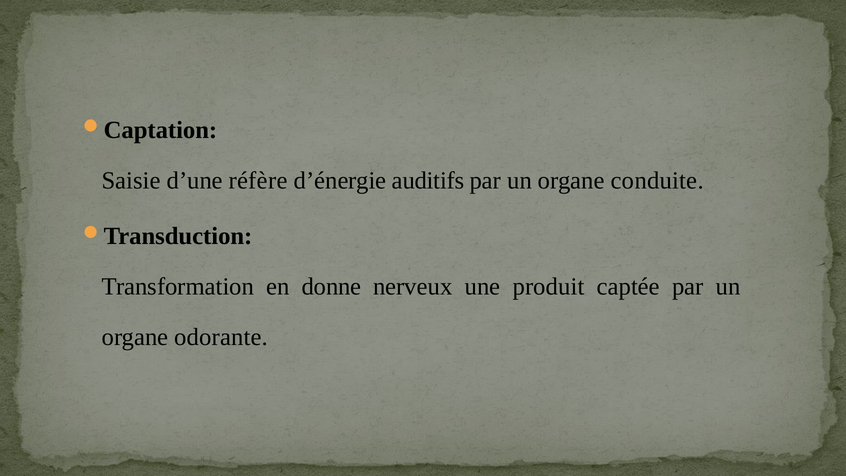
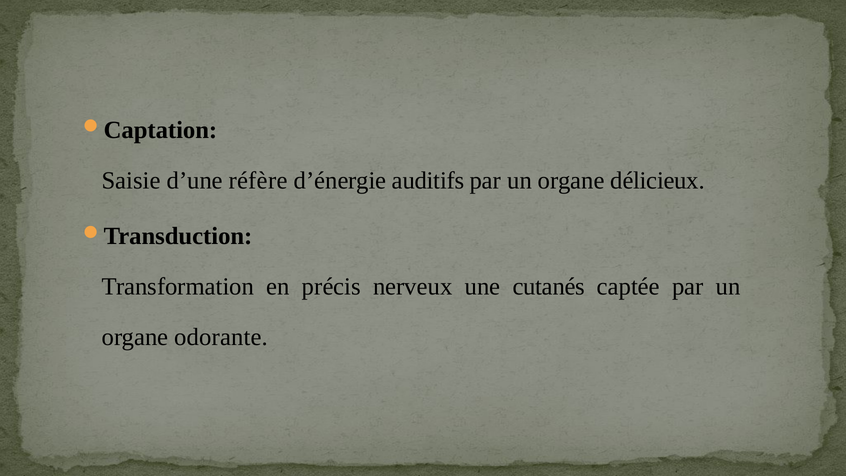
conduite: conduite -> délicieux (658, 181)
donne: donne -> précis (331, 287)
produit: produit -> cutanés (549, 287)
